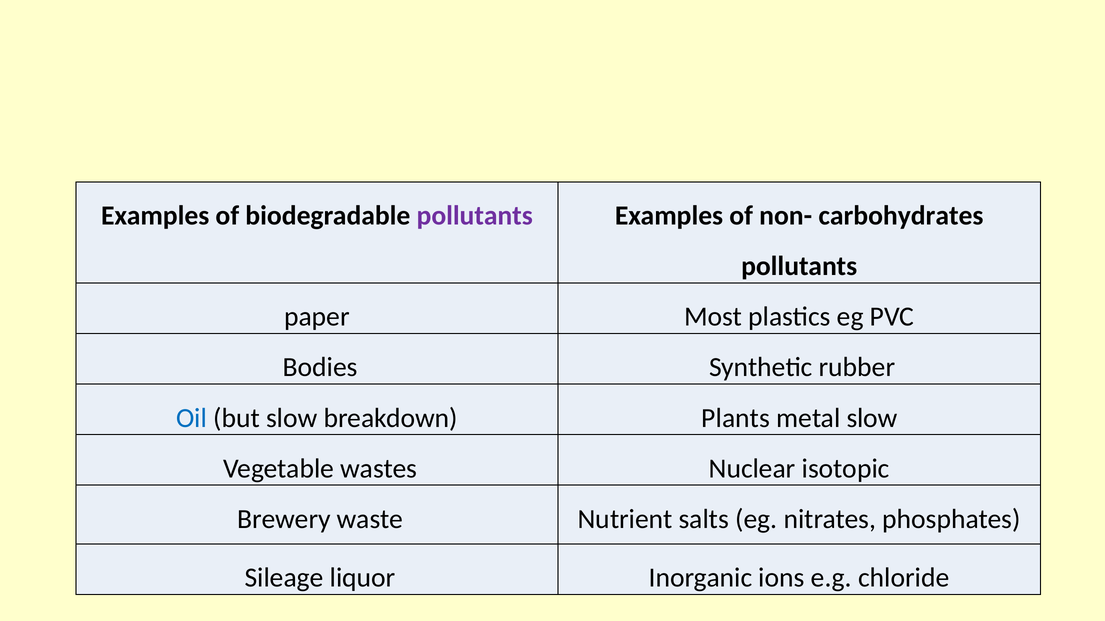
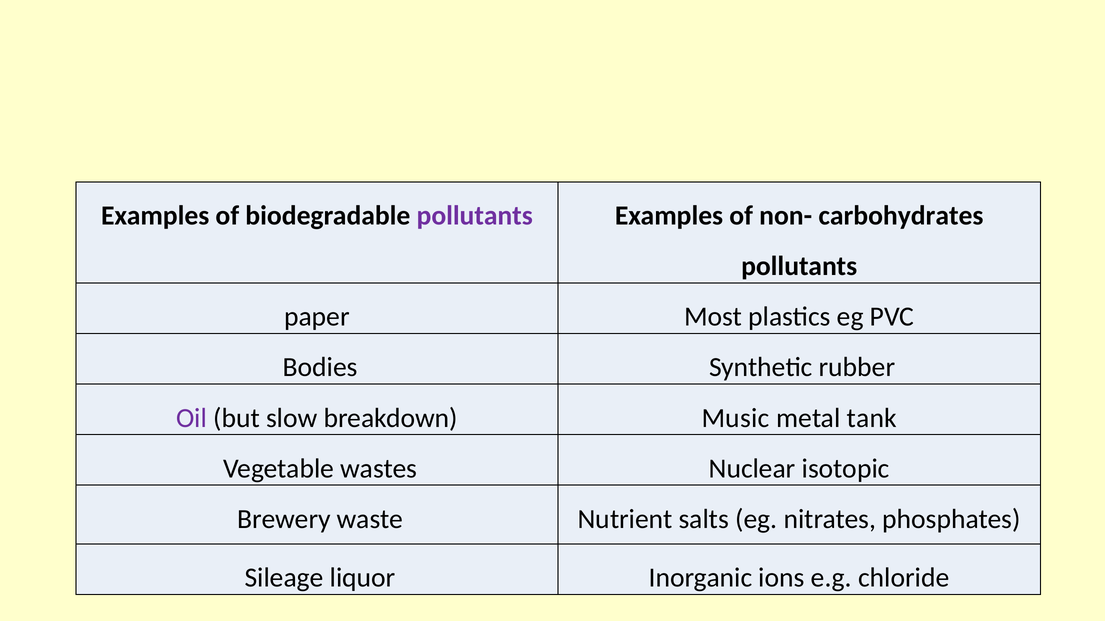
Oil colour: blue -> purple (192, 418)
Plants: Plants -> Music (736, 418)
metal slow: slow -> tank (872, 418)
